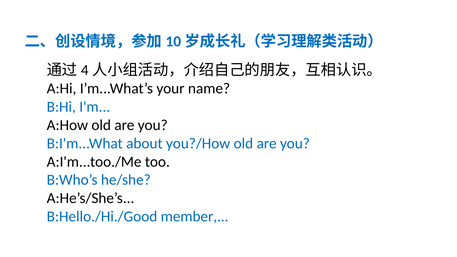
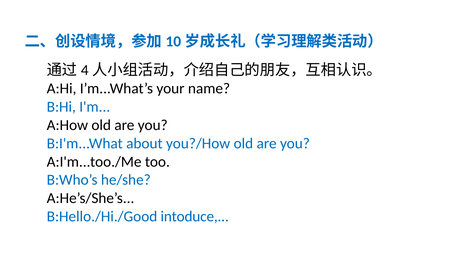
member: member -> intoduce (195, 217)
